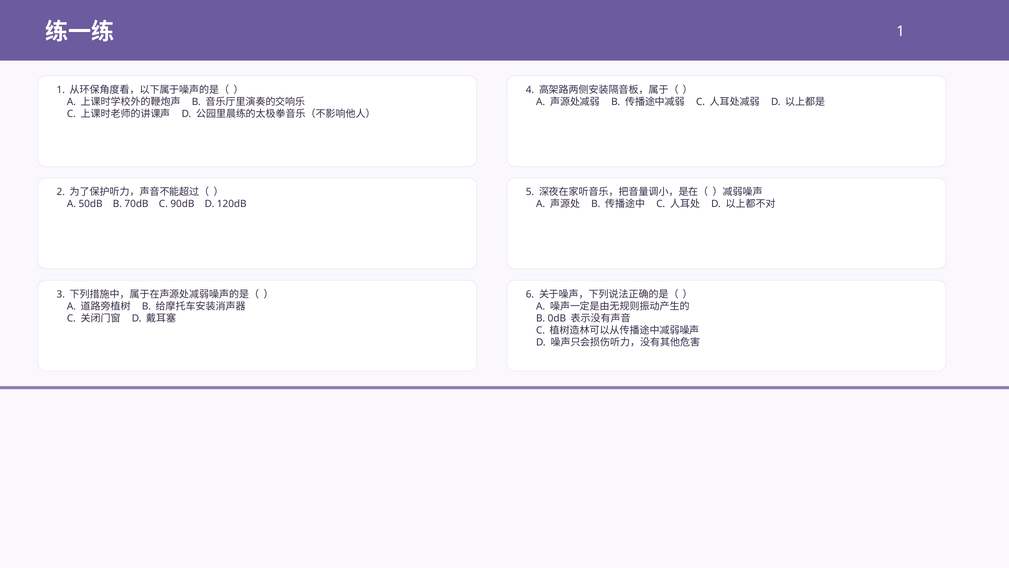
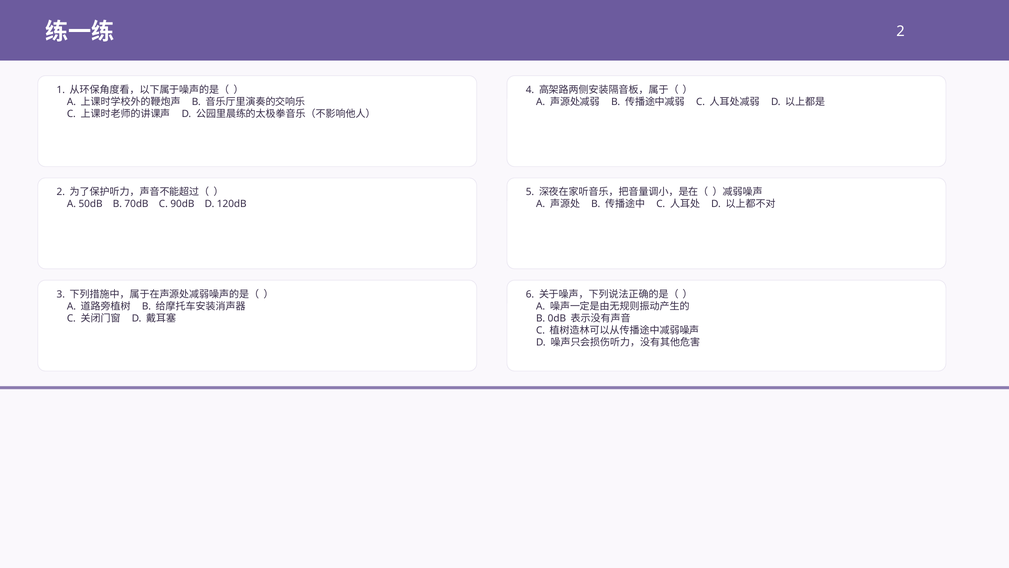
1: 1 -> 2 (901, 31)
